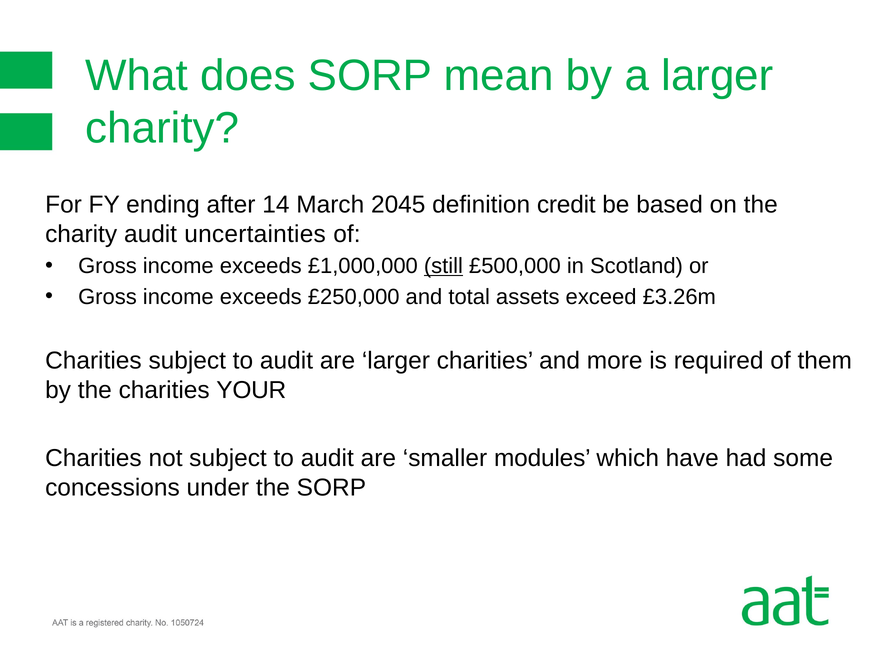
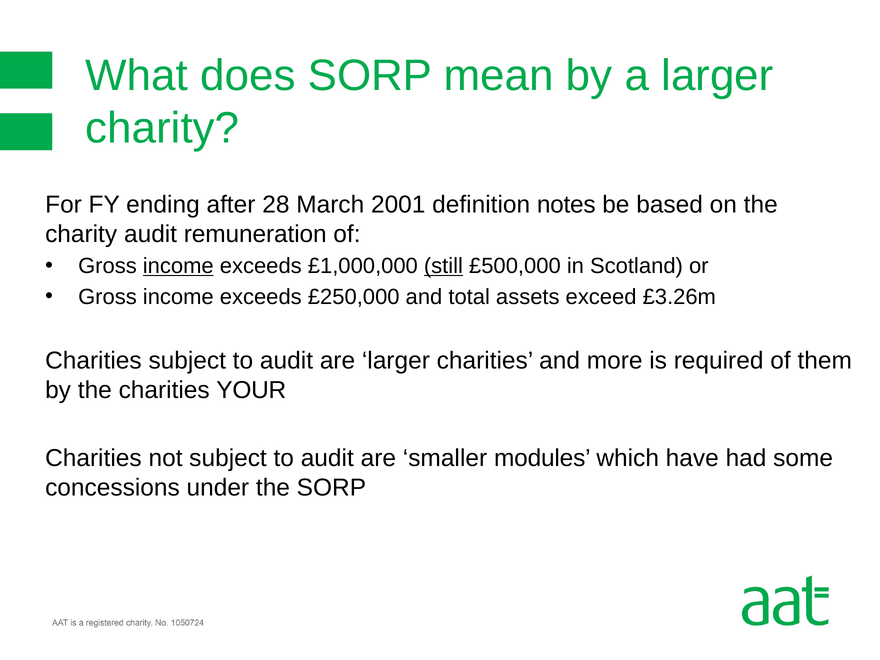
14: 14 -> 28 (276, 205)
2045: 2045 -> 2001 (398, 205)
credit: credit -> notes (566, 205)
uncertainties: uncertainties -> remuneration (255, 234)
income underline: none -> present (178, 266)
